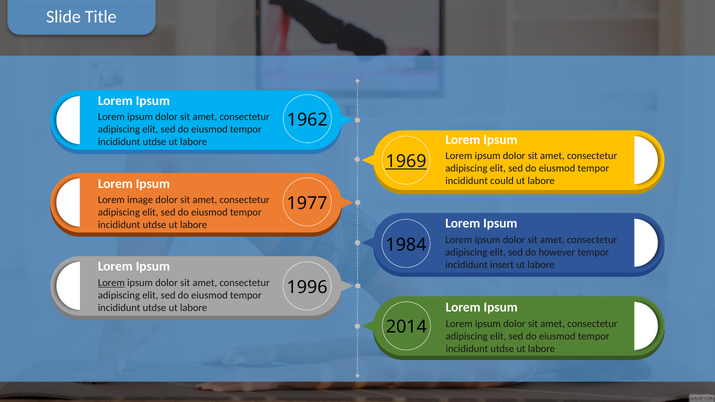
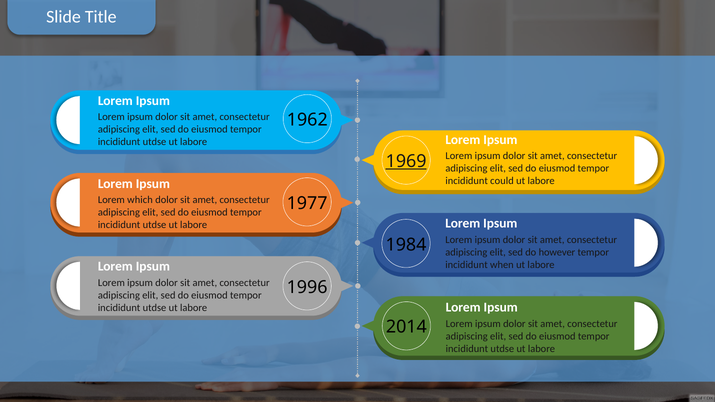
image: image -> which (140, 200)
insert: insert -> when (502, 265)
Lorem underline: present -> none (111, 283)
